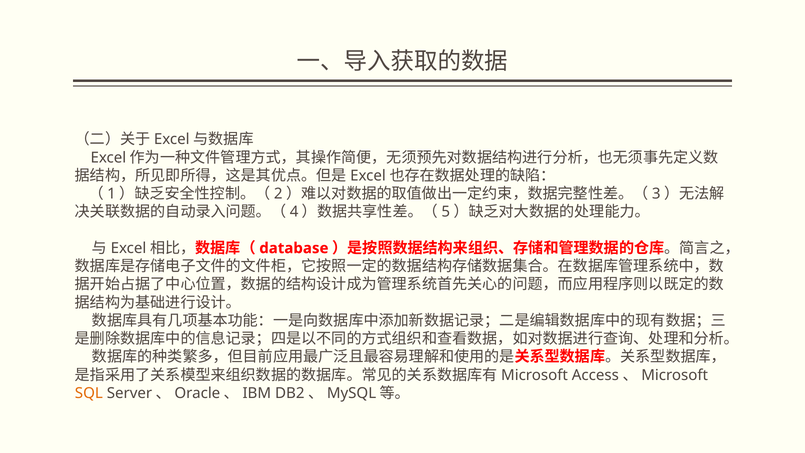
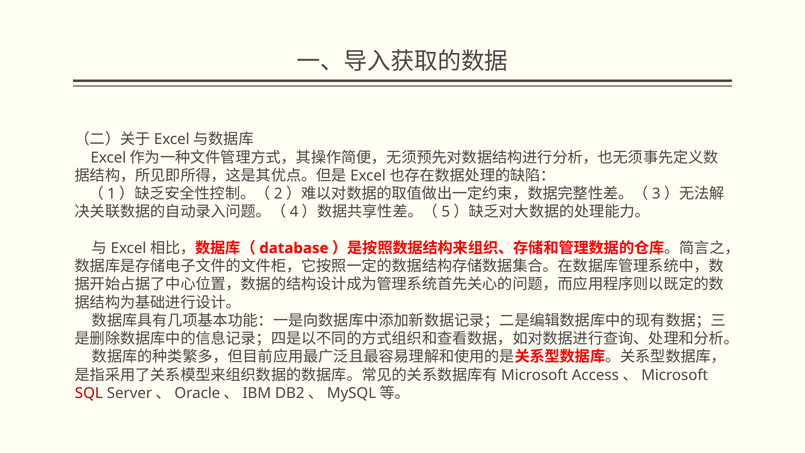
SQL colour: orange -> red (89, 393)
